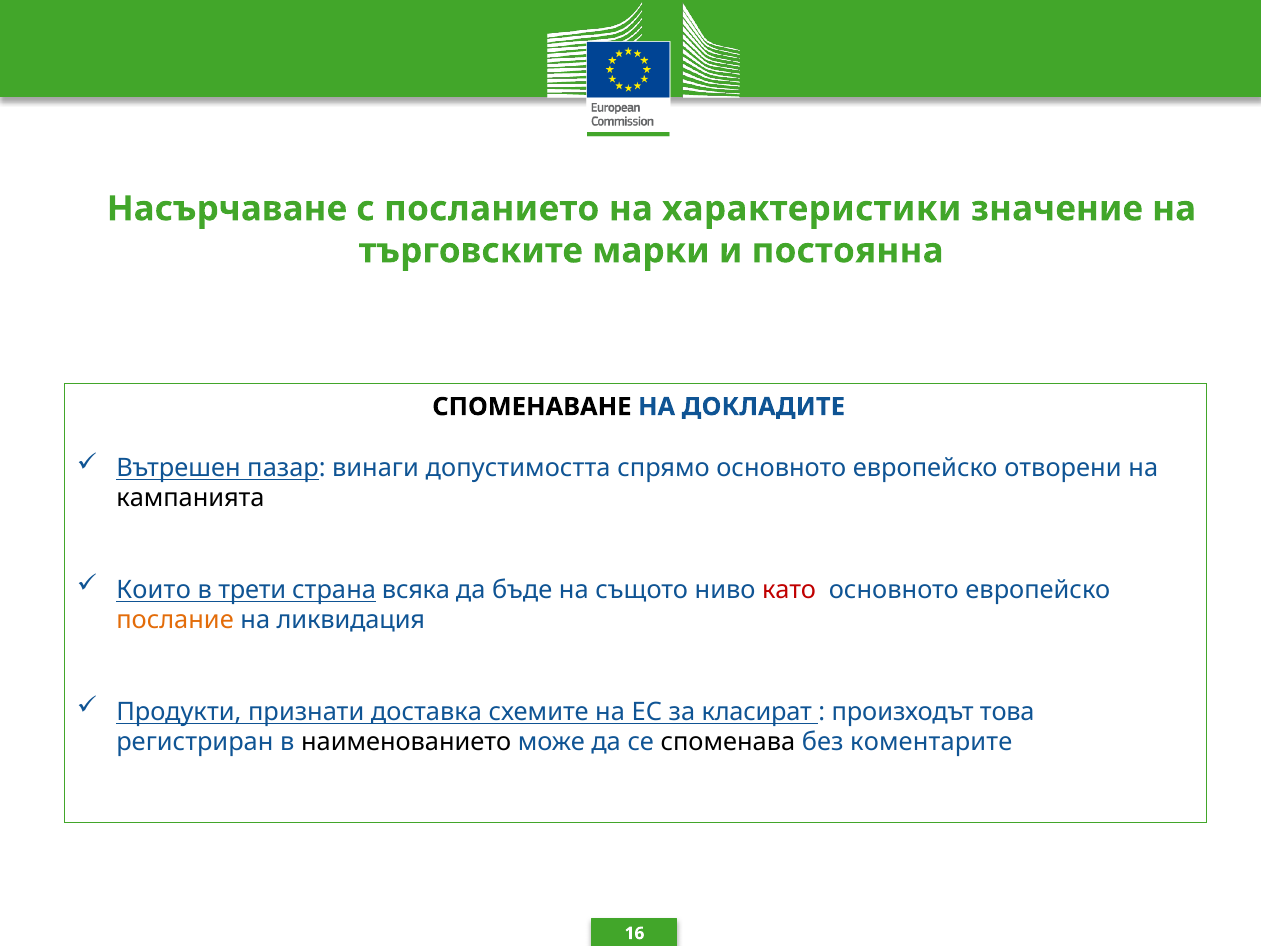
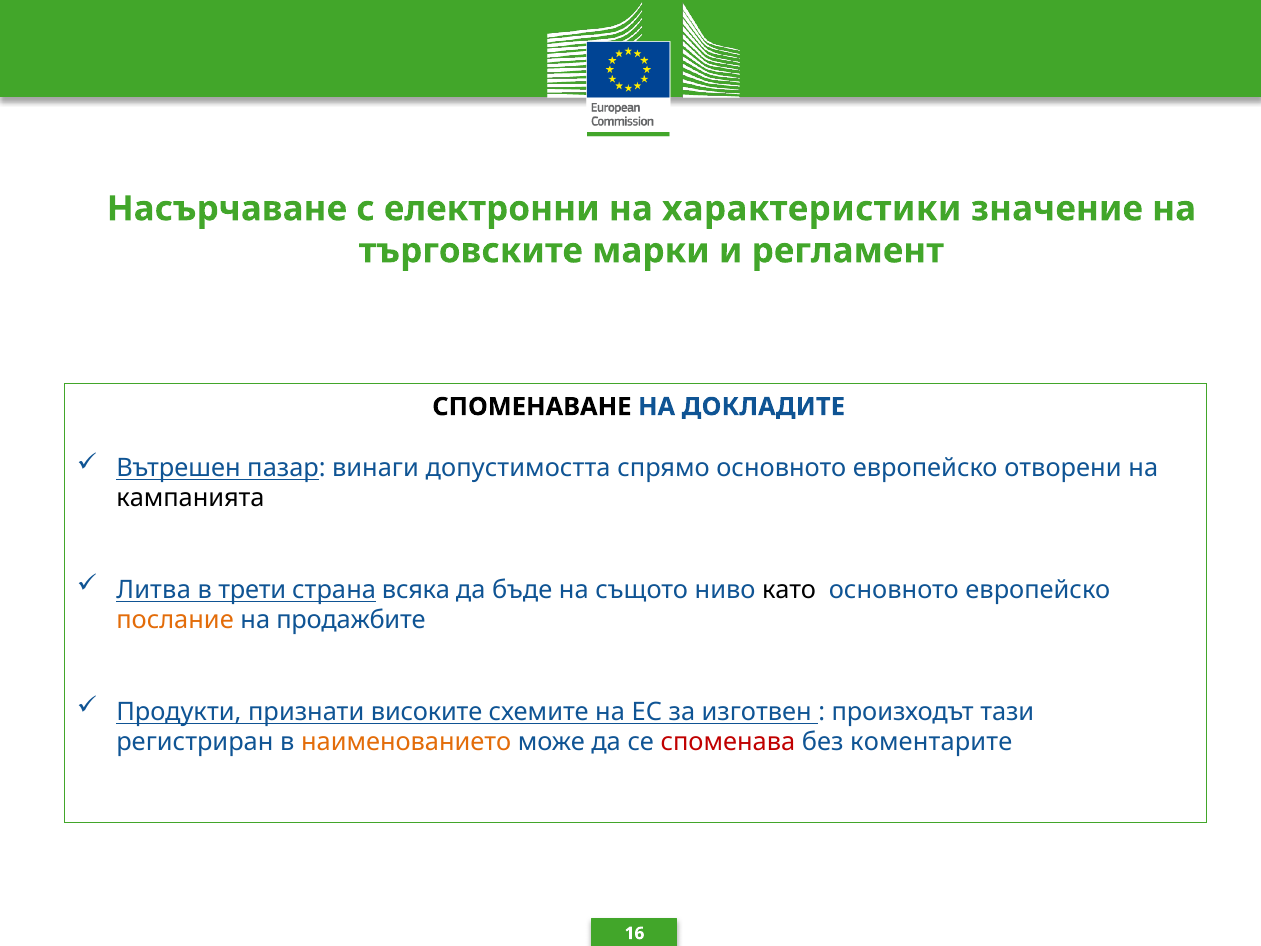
посланието: посланието -> електронни (492, 209)
постоянна: постоянна -> регламент (848, 251)
Които: Които -> Литва (154, 590)
като colour: red -> black (789, 590)
ликвидация: ликвидация -> продажбите (351, 620)
доставка: доставка -> високите (427, 712)
класират: класират -> изготвен (757, 712)
това: това -> тази (1007, 712)
наименованието colour: black -> orange (406, 742)
споменава colour: black -> red (728, 742)
